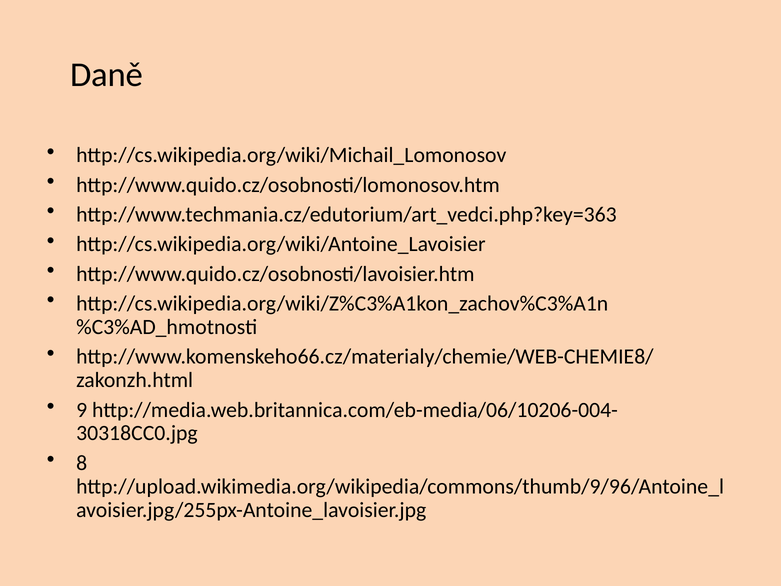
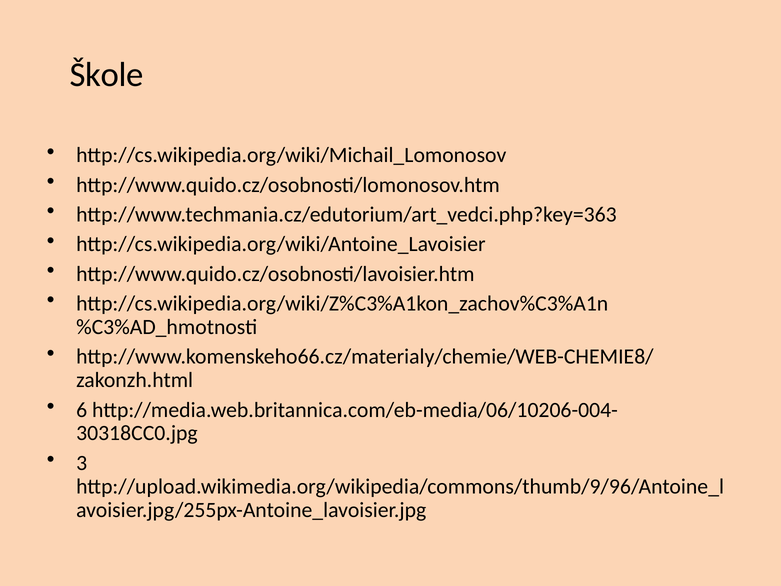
Daně: Daně -> Škole (107, 75)
9: 9 -> 6 (82, 410)
8: 8 -> 3 (82, 463)
